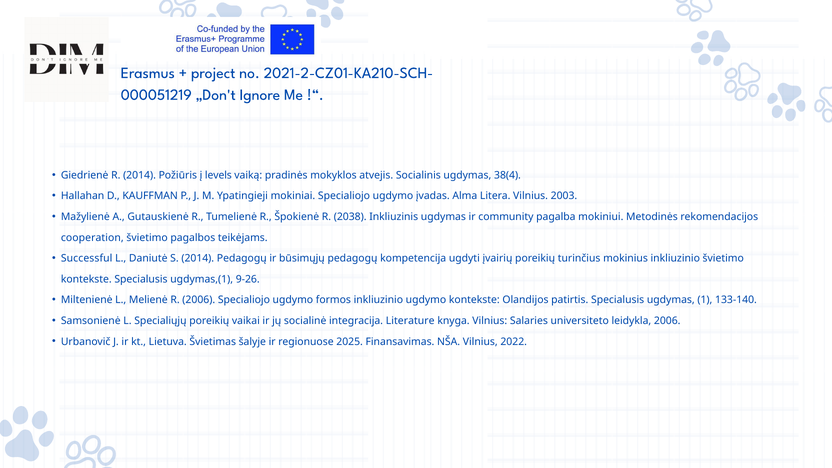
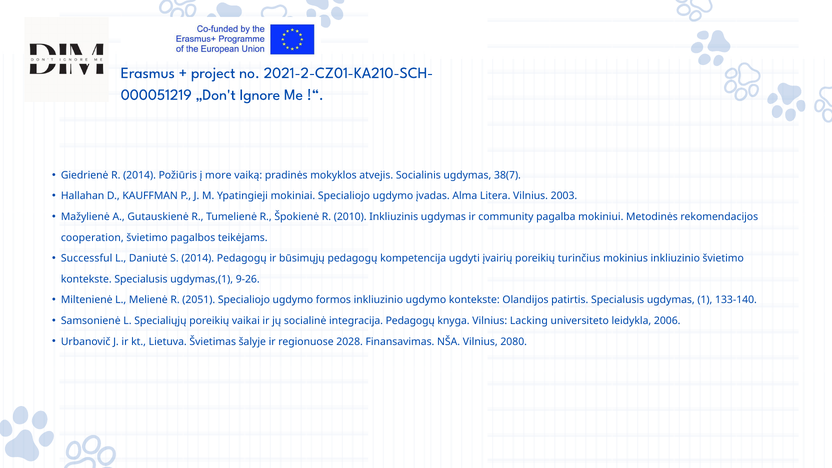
levels: levels -> more (218, 175)
38(4: 38(4 -> 38(7 (507, 175)
2038: 2038 -> 2010 (350, 217)
R 2006: 2006 -> 2051 (199, 300)
integracija Literature: Literature -> Pedagogų (410, 321)
Salaries: Salaries -> Lacking (529, 321)
2025: 2025 -> 2028 (350, 342)
2022: 2022 -> 2080 (514, 342)
